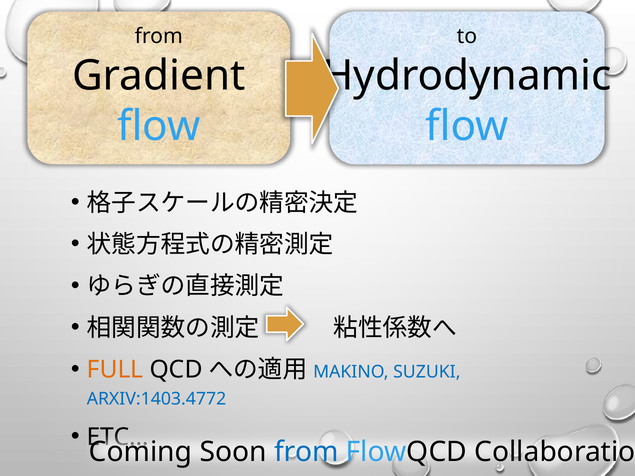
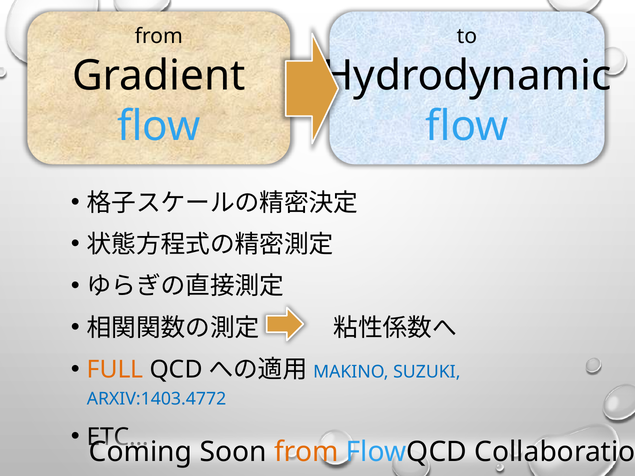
from colour: blue -> orange (306, 452)
